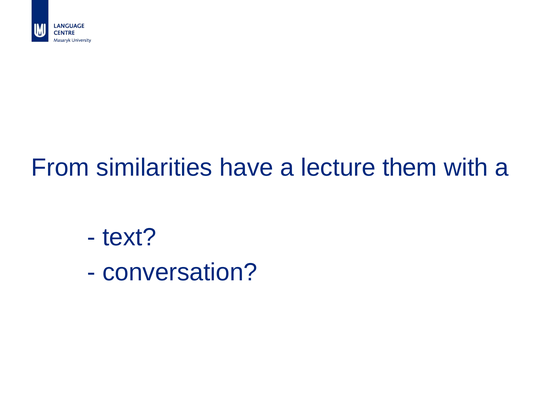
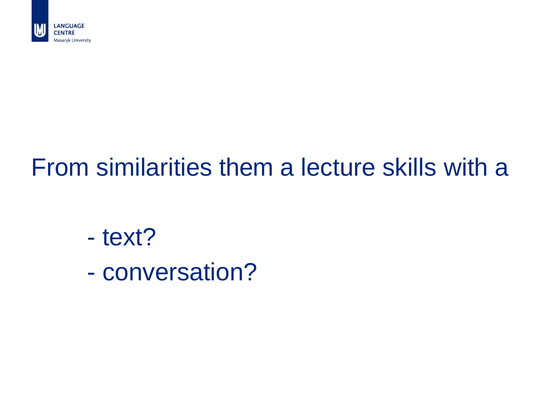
have: have -> them (246, 168)
them: them -> skills (410, 168)
